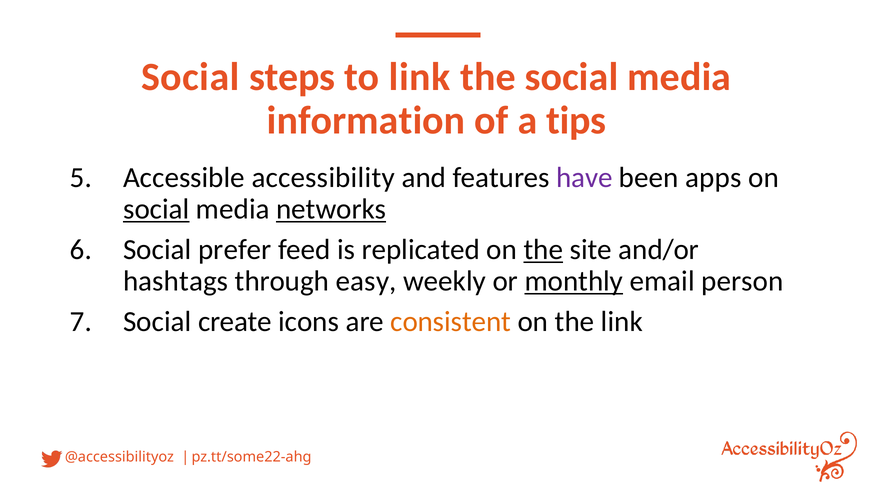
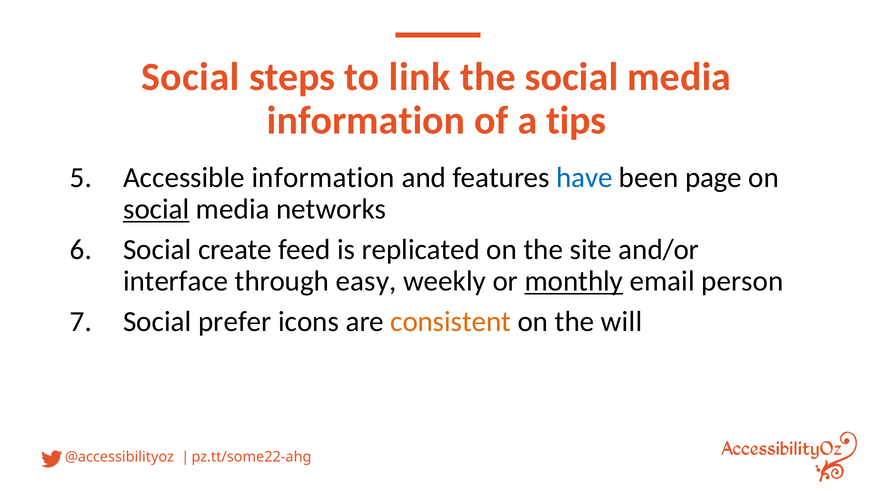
Accessible accessibility: accessibility -> information (323, 178)
have colour: purple -> blue (584, 178)
apps: apps -> page (714, 178)
networks underline: present -> none (331, 209)
prefer: prefer -> create (235, 250)
the underline: present -> none (543, 250)
hashtags: hashtags -> interface (176, 281)
create: create -> prefer (235, 322)
the link: link -> will (622, 322)
